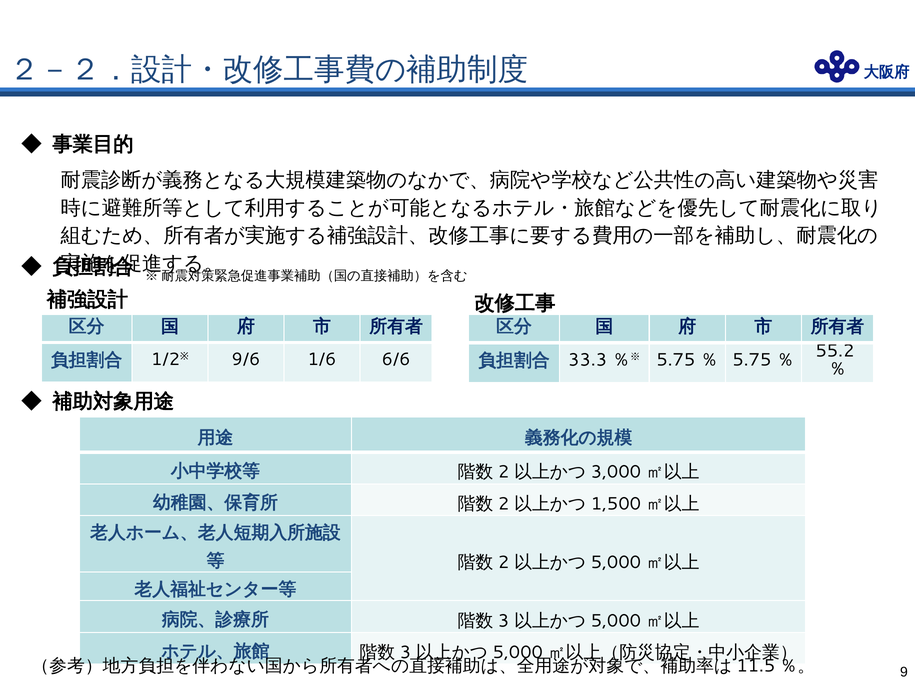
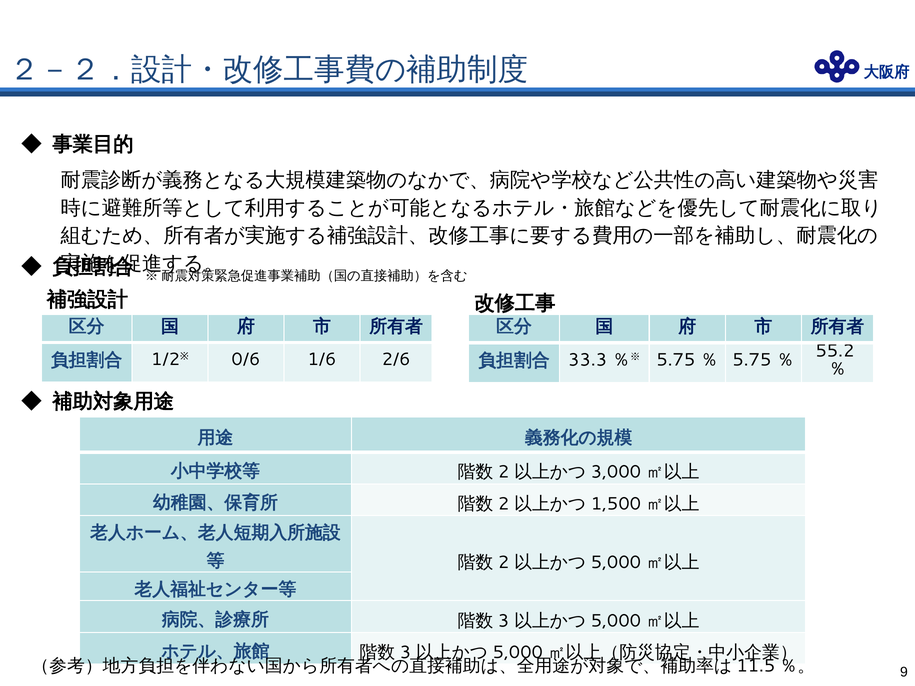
9/6: 9/6 -> 0/6 (246, 360)
6/6: 6/6 -> 2/6 (396, 360)
